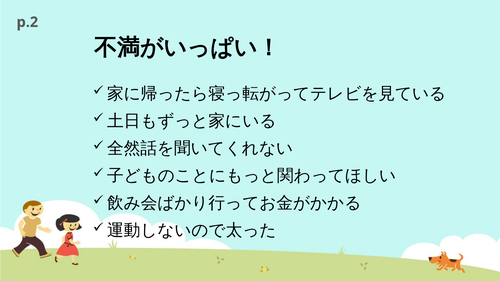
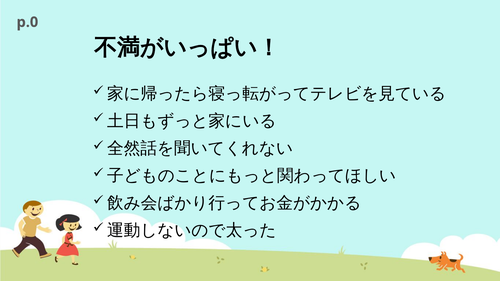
p.2: p.2 -> p.0 (27, 22)
